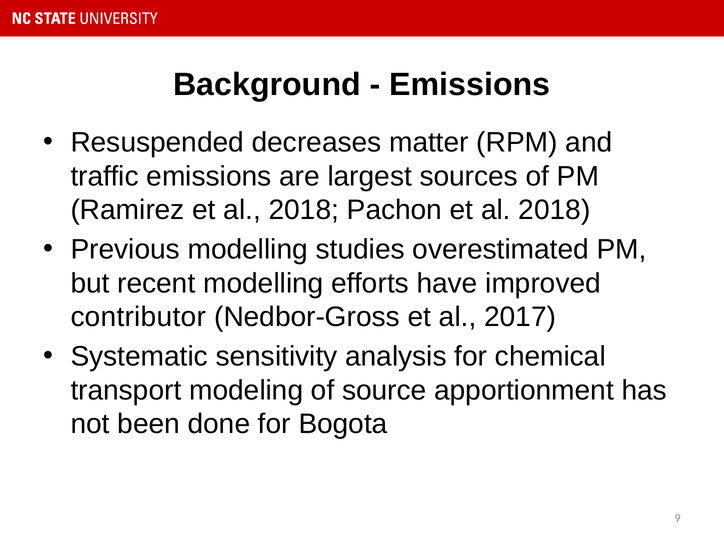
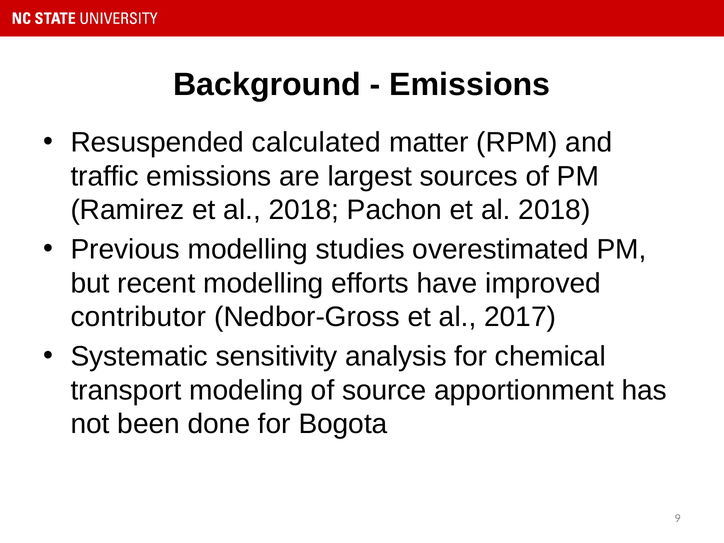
decreases: decreases -> calculated (316, 142)
